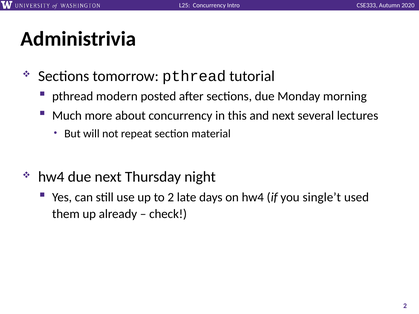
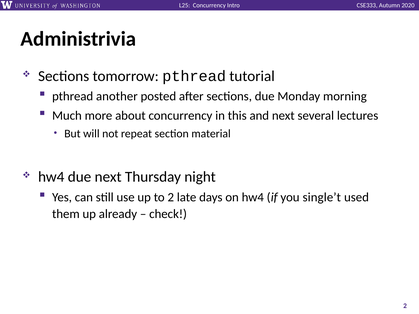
modern: modern -> another (117, 97)
